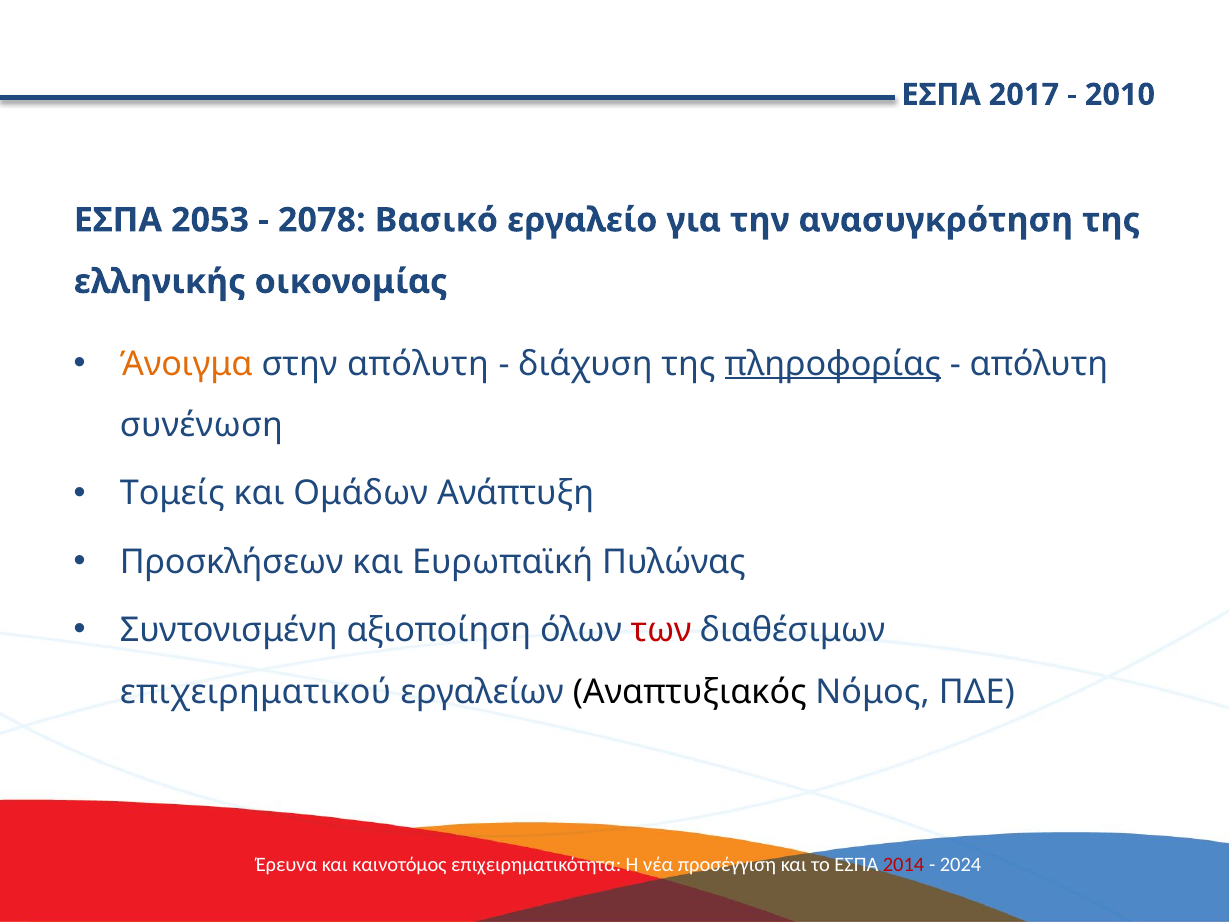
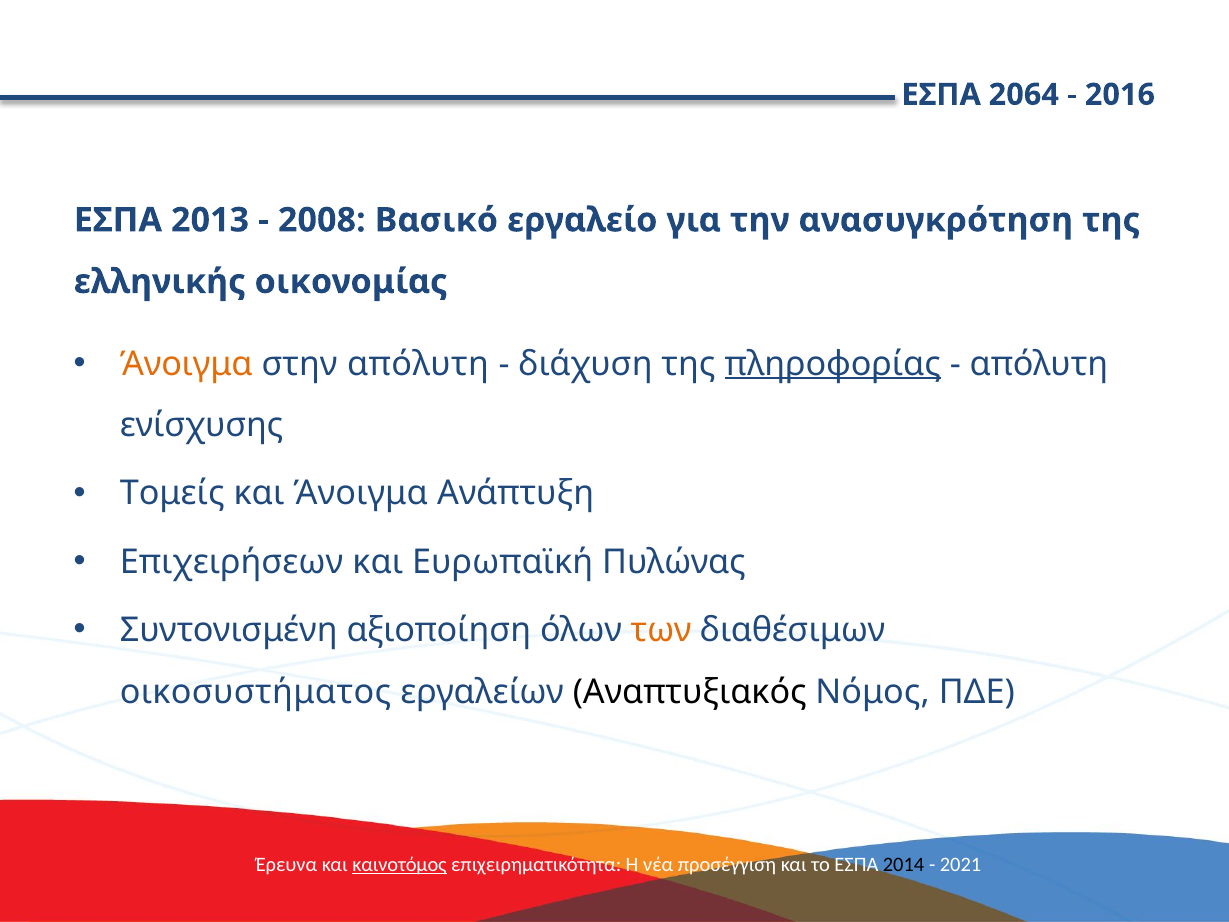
2017: 2017 -> 2064 (1024, 95)
2010: 2010 -> 2016 (1120, 95)
2053: 2053 -> 2013 (210, 220)
2078: 2078 -> 2008 (322, 220)
συνένωση: συνένωση -> ενίσχυσης (202, 425)
και Ομάδων: Ομάδων -> Άνοιγμα (361, 494)
Προσκλήσεων: Προσκλήσεων -> Επιχειρήσεων (232, 562)
των colour: red -> orange (661, 630)
επιχειρηματικού: επιχειρηματικού -> οικοσυστήματος (255, 692)
καινοτόμος underline: none -> present (399, 864)
2014 colour: red -> black (904, 864)
2024: 2024 -> 2021 (961, 864)
